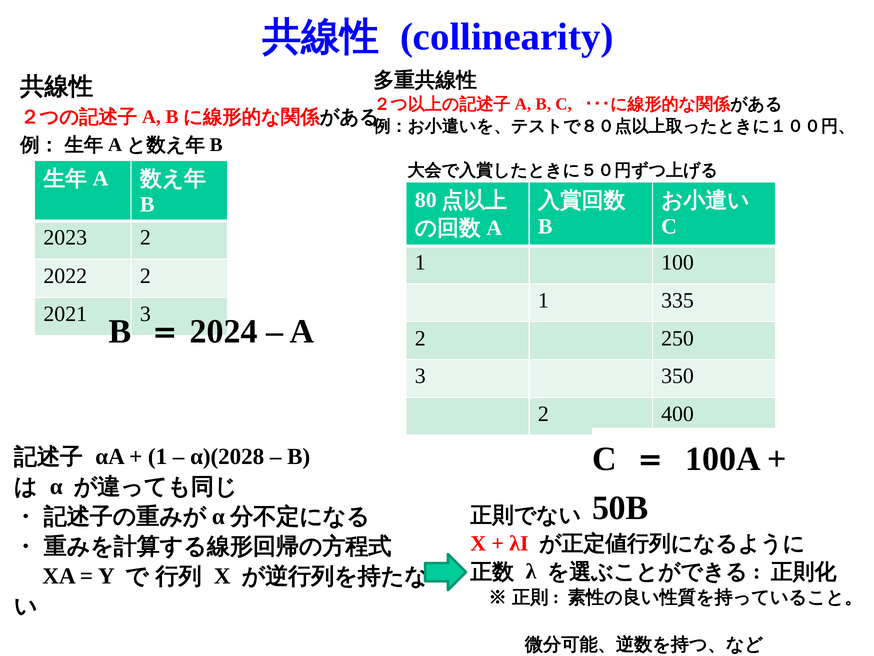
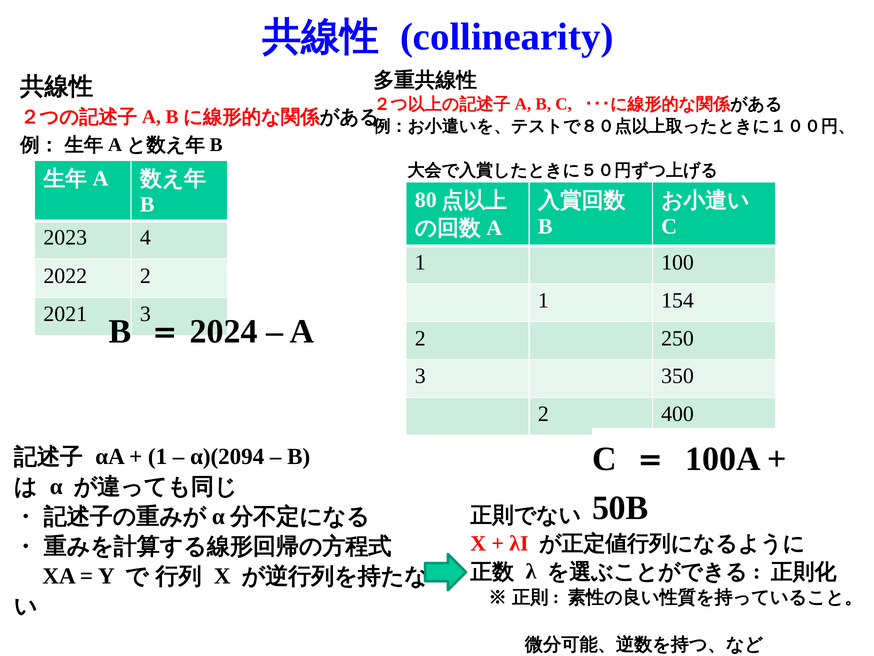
2023 2: 2 -> 4 (145, 237)
335: 335 -> 154 (678, 300)
α)(2028: α)(2028 -> α)(2094 (227, 456)
